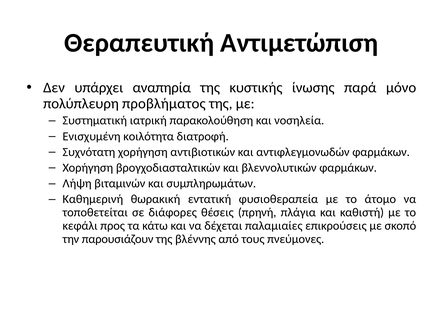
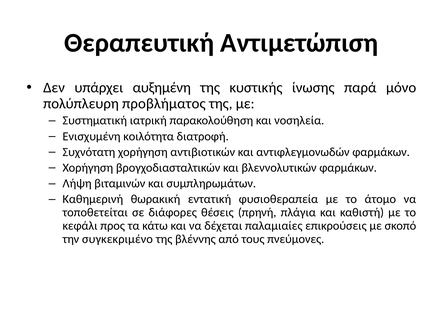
αναπηρία: αναπηρία -> αυξημένη (162, 88)
παρουσιάζουν: παρουσιάζουν -> συγκεκριμένο (117, 239)
